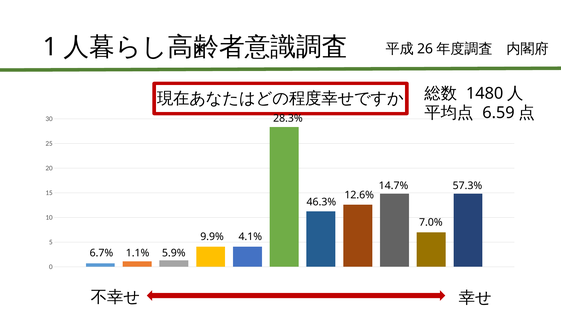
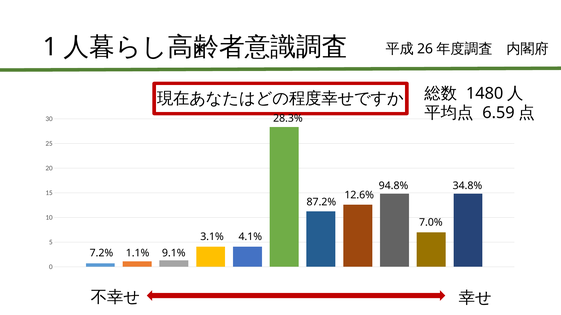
14.7%: 14.7% -> 94.8% (393, 186)
57.3%: 57.3% -> 34.8% (467, 186)
46.3%: 46.3% -> 87.2% (321, 202)
9.9%: 9.9% -> 3.1% (212, 237)
6.7%: 6.7% -> 7.2% (101, 254)
5.9%: 5.9% -> 9.1% (174, 254)
